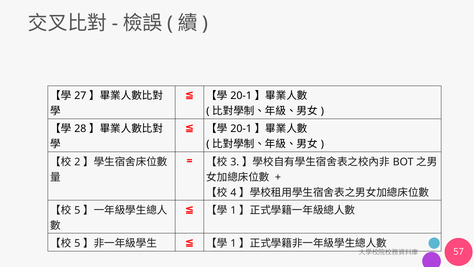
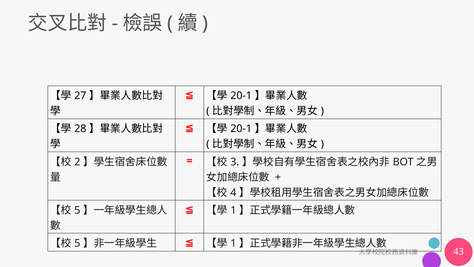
57: 57 -> 43 (459, 252)
